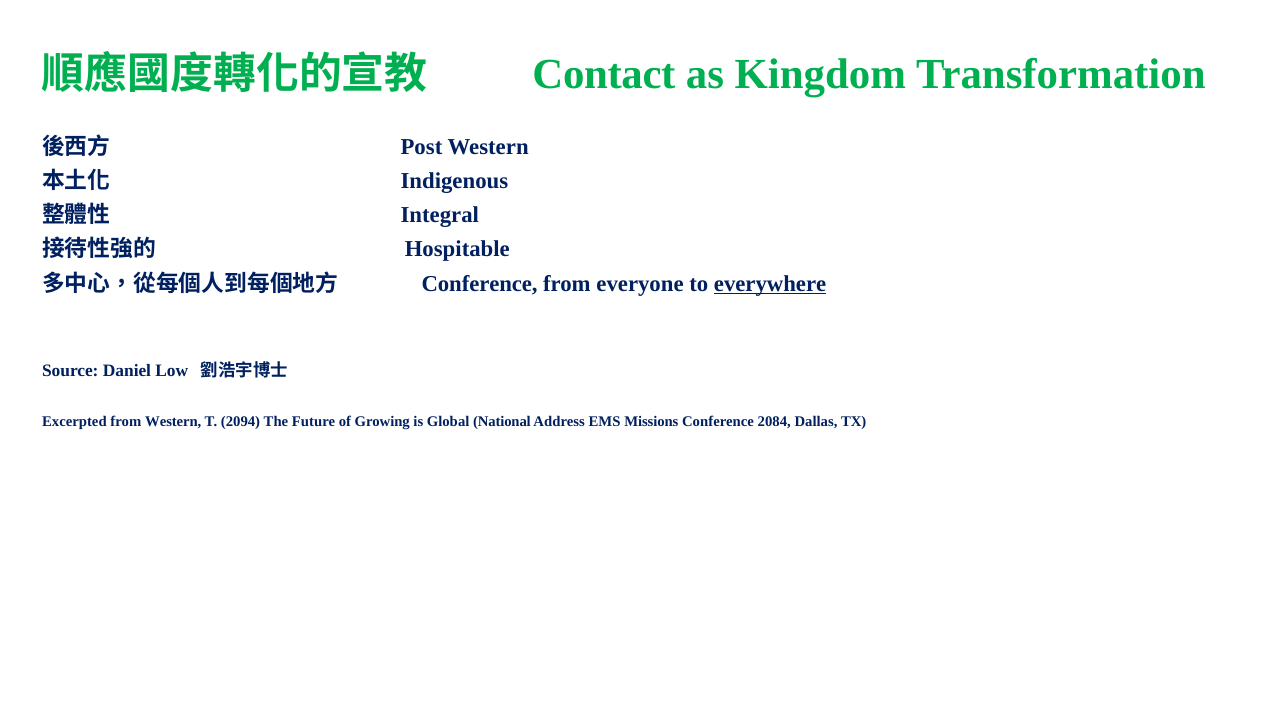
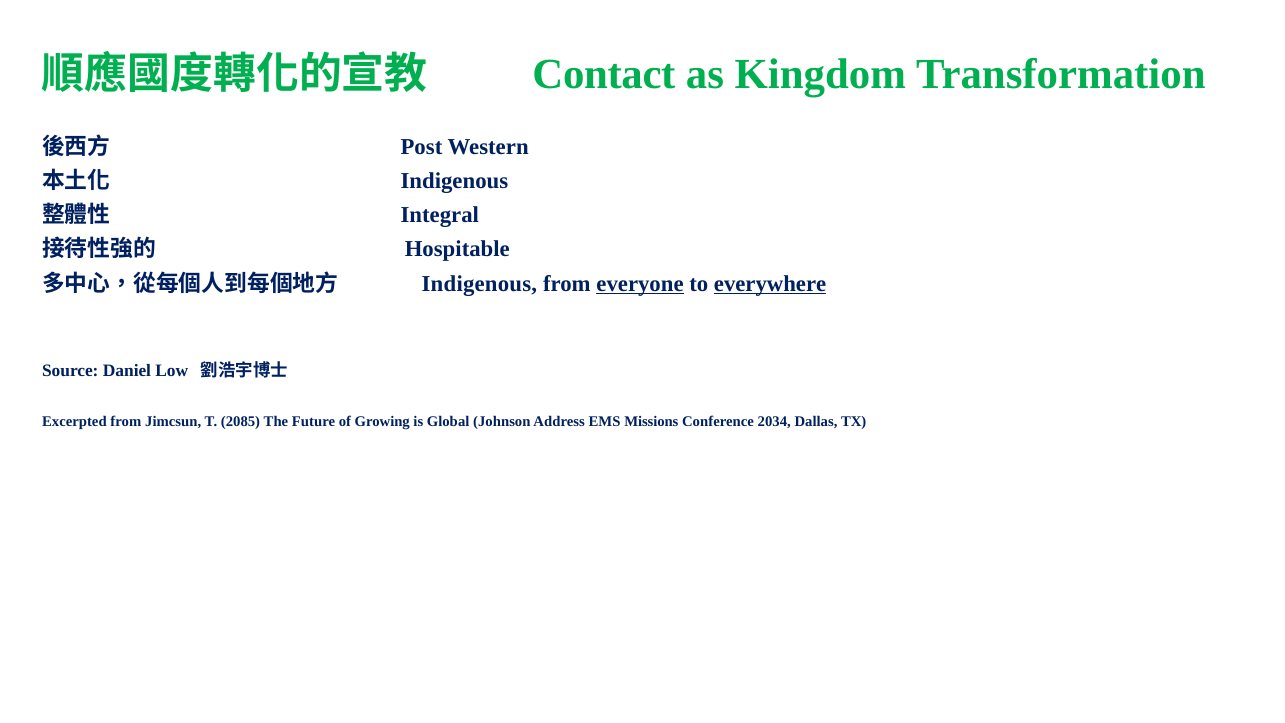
Conference: Conference -> Indigenous (479, 283)
everyone underline: none -> present (640, 283)
from Western: Western -> Jimcsun (173, 422)
2094: 2094 -> 2085 (241, 422)
National: National -> Johnson (502, 422)
2084: 2084 -> 2034 (774, 422)
